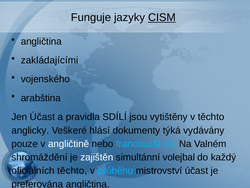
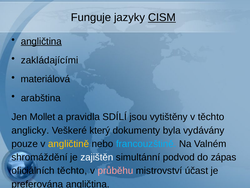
angličtina underline: none -> present (41, 41)
vojenského: vojenského -> materiálová (45, 79)
Jen Účast: Účast -> Mollet (42, 117)
hlásí: hlásí -> který (100, 130)
týká: týká -> byla (172, 130)
angličtině colour: white -> yellow (69, 143)
volejbal: volejbal -> podvod (179, 157)
každý: každý -> zápas (224, 157)
průběhu colour: light blue -> pink (115, 170)
